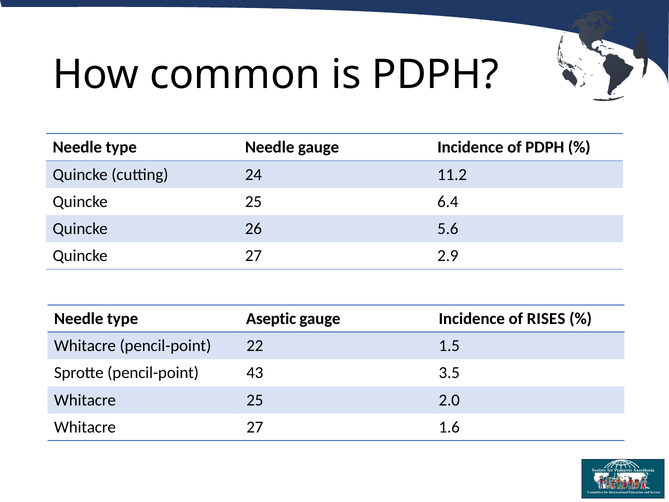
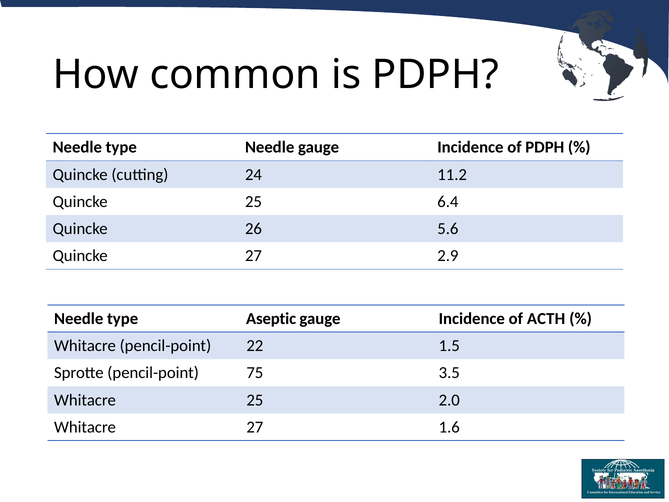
RISES: RISES -> ACTH (546, 319)
43: 43 -> 75 (255, 373)
